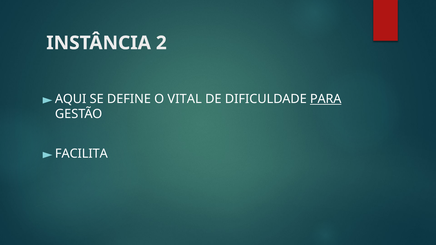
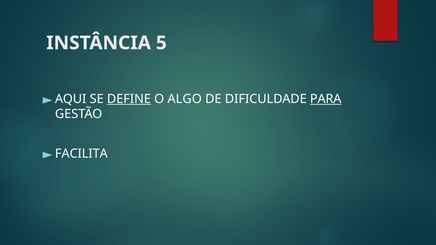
2: 2 -> 5 (161, 43)
DEFINE underline: none -> present (129, 99)
VITAL: VITAL -> ALGO (185, 99)
